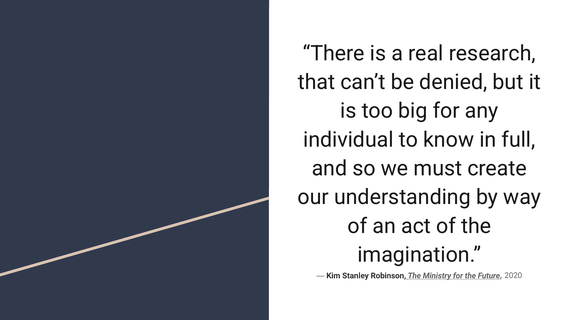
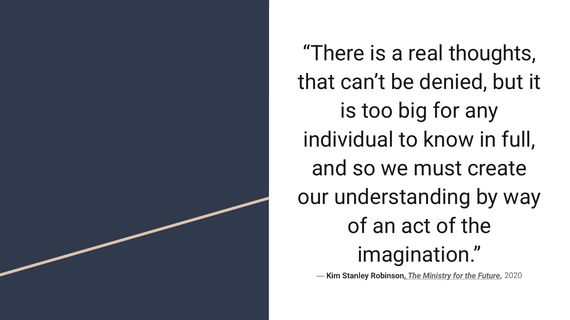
research: research -> thoughts (492, 53)
